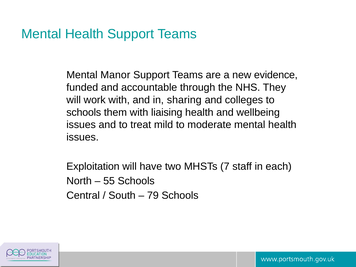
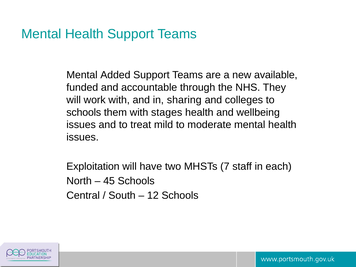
Manor: Manor -> Added (115, 75)
evidence: evidence -> available (276, 75)
liaising: liaising -> stages (167, 112)
55: 55 -> 45 (109, 181)
79: 79 -> 12 (153, 195)
